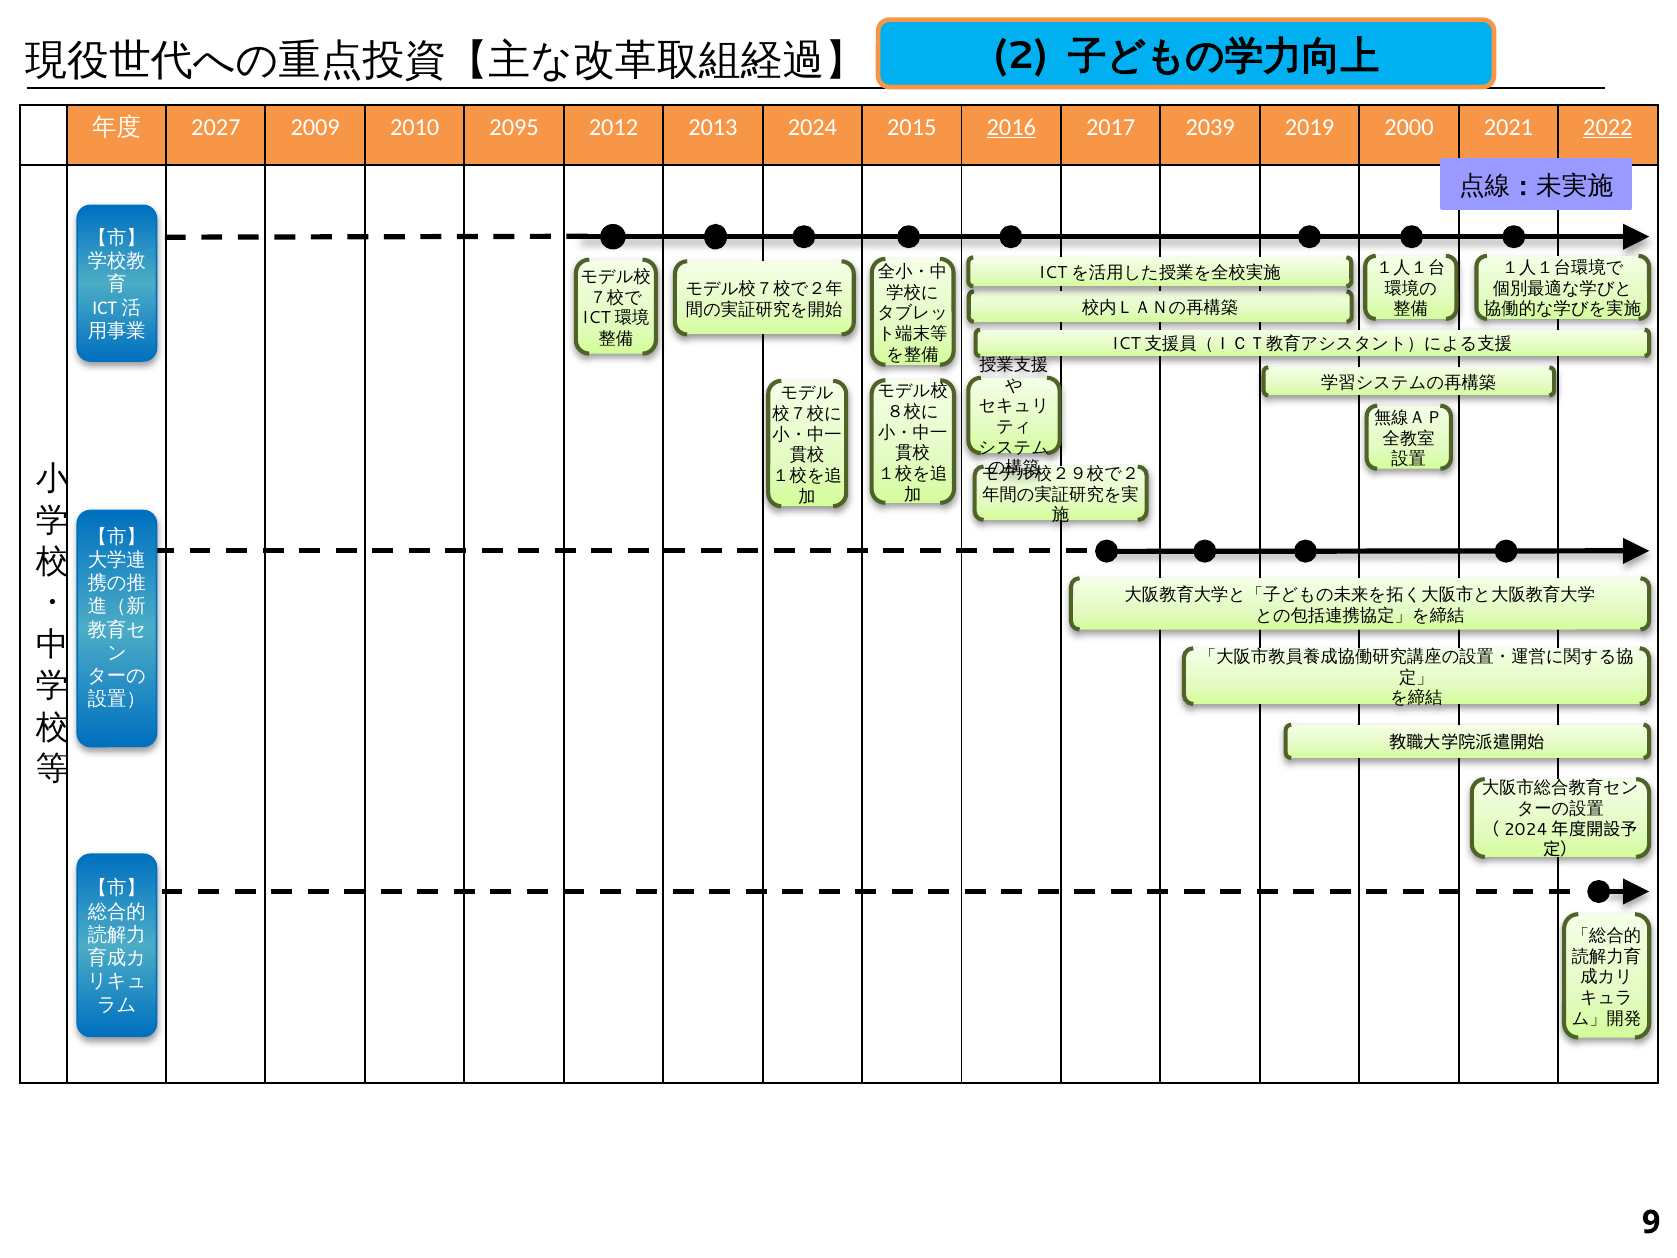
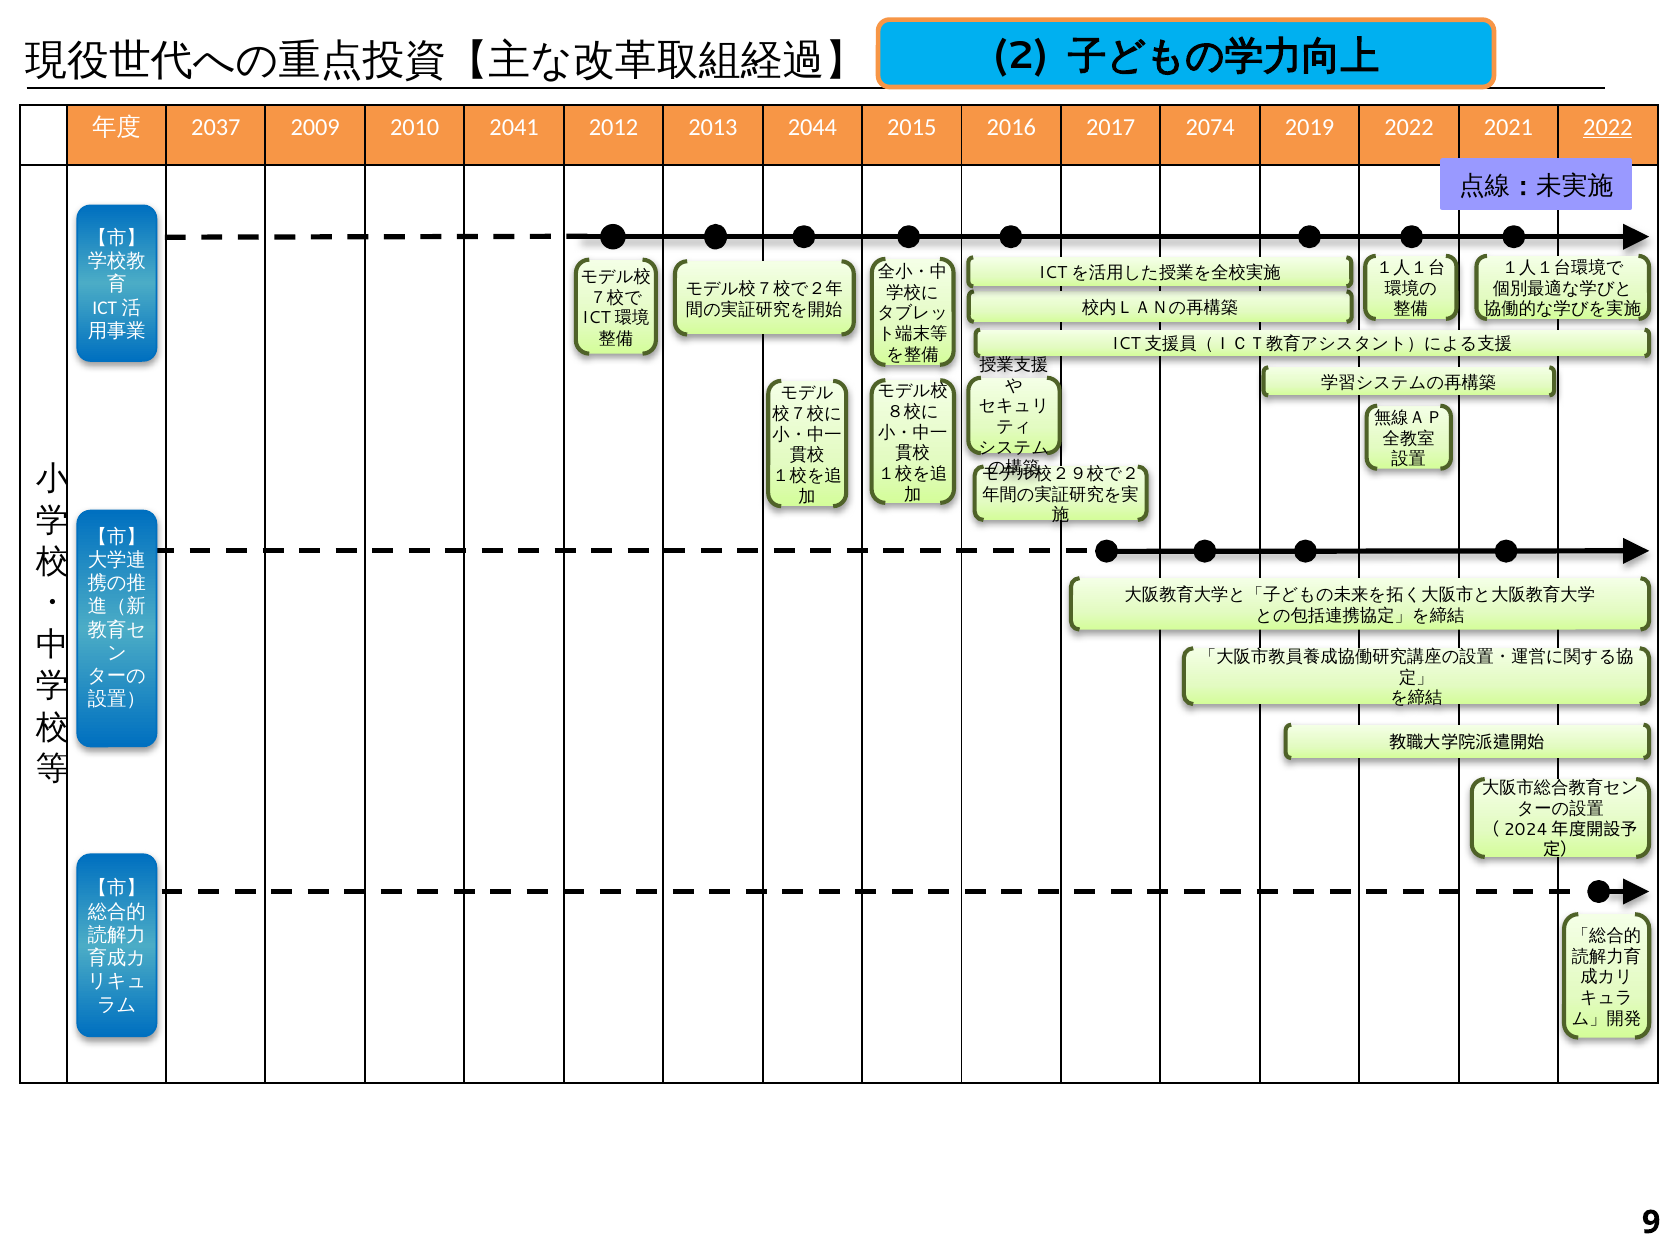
2027: 2027 -> 2037 (216, 127)
2095: 2095 -> 2041 (514, 127)
2024: 2024 -> 2044 (812, 127)
2016 underline: present -> none (1011, 127)
2039: 2039 -> 2074 (1210, 127)
2019 2000: 2000 -> 2022 (1409, 127)
